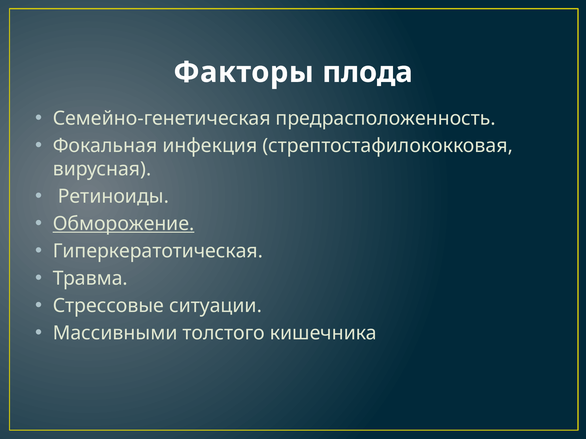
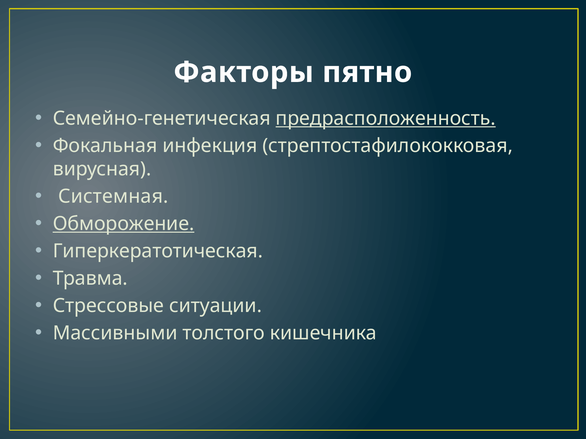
плода: плода -> пятно (367, 72)
предрасположенность underline: none -> present (386, 119)
Ретиноиды: Ретиноиды -> Системная (113, 197)
